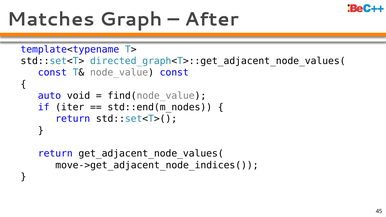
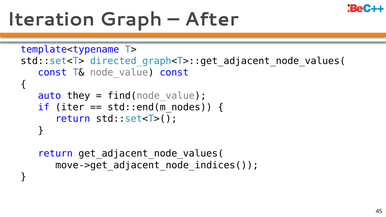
Matches: Matches -> Iteration (51, 19)
void: void -> they (79, 96)
